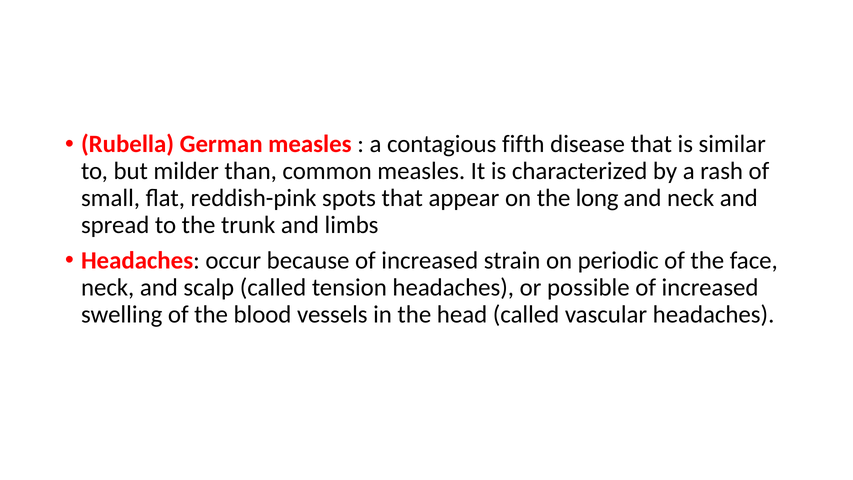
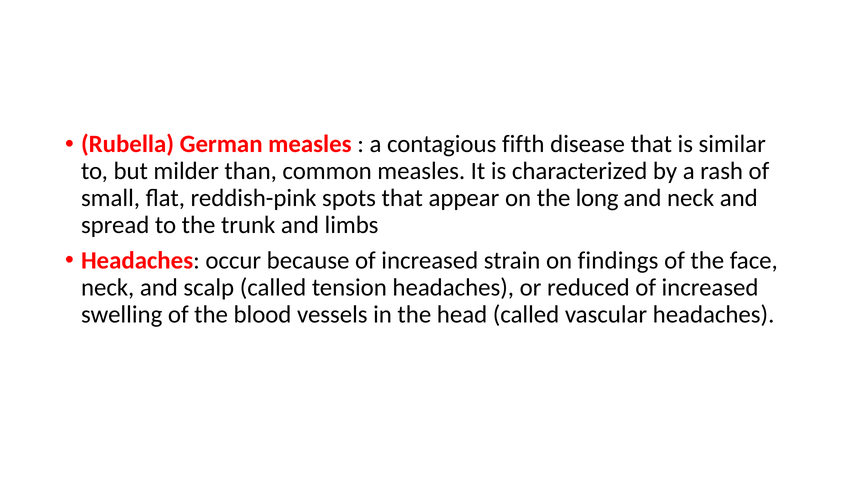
periodic: periodic -> findings (618, 261)
possible: possible -> reduced (588, 287)
